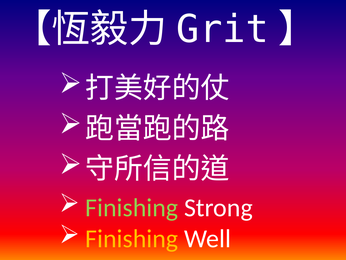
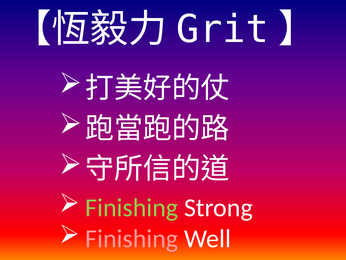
Finishing colour: yellow -> pink (132, 238)
